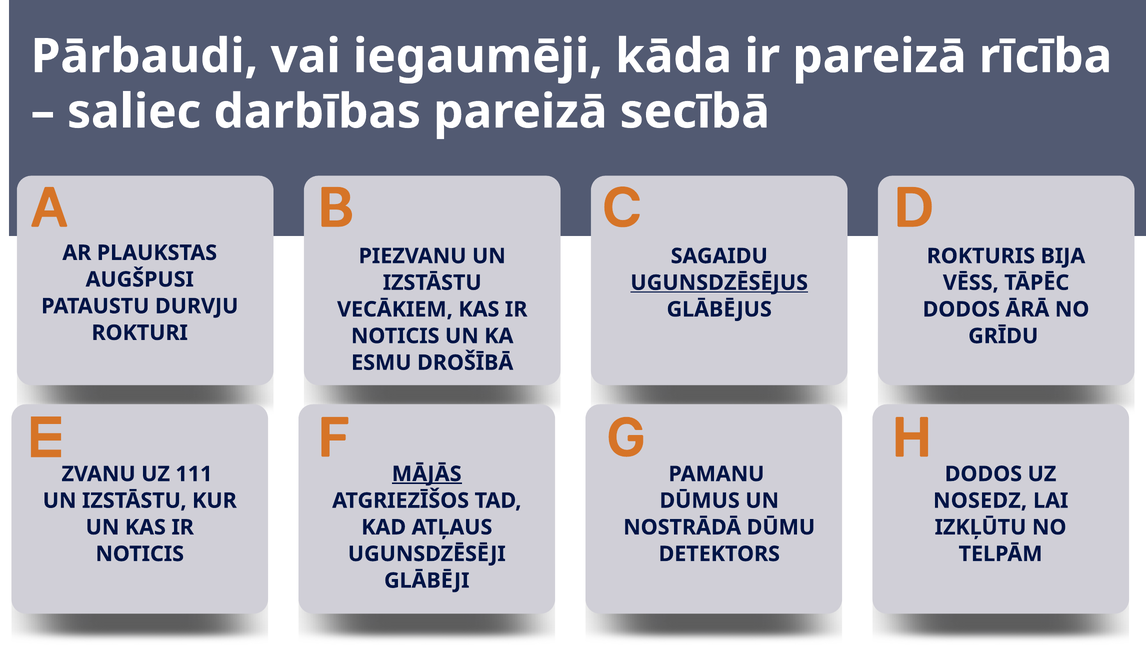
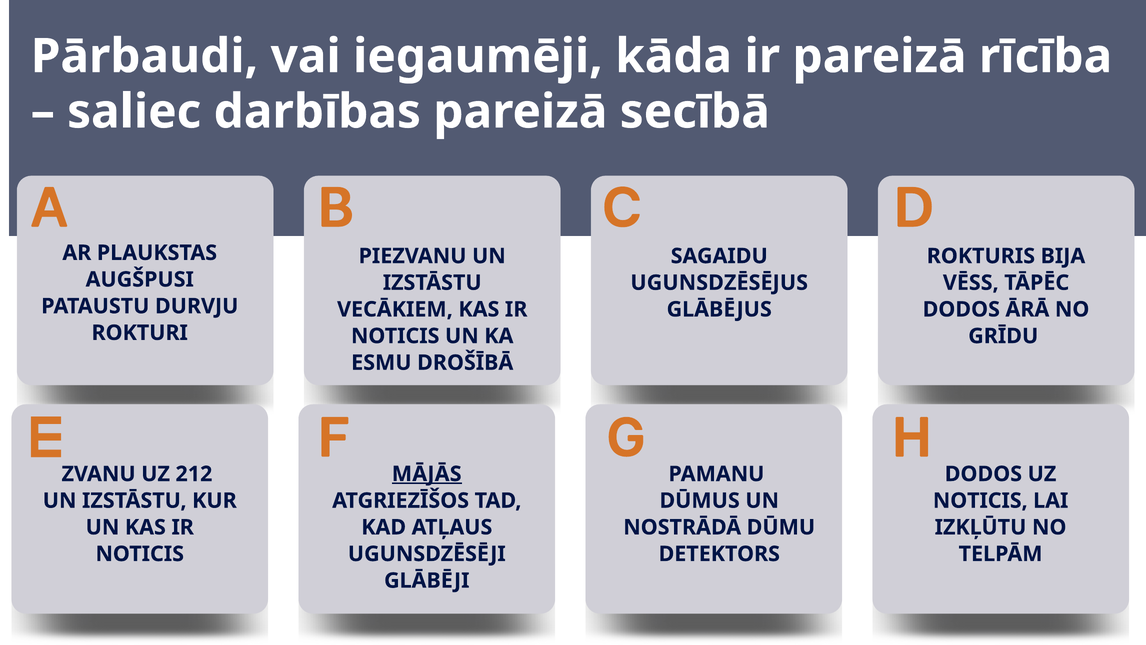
UGUNSDZĒSĒJUS underline: present -> none (719, 283)
111: 111 -> 212 (194, 474)
NOSEDZ: NOSEDZ -> NOTICIS (980, 500)
